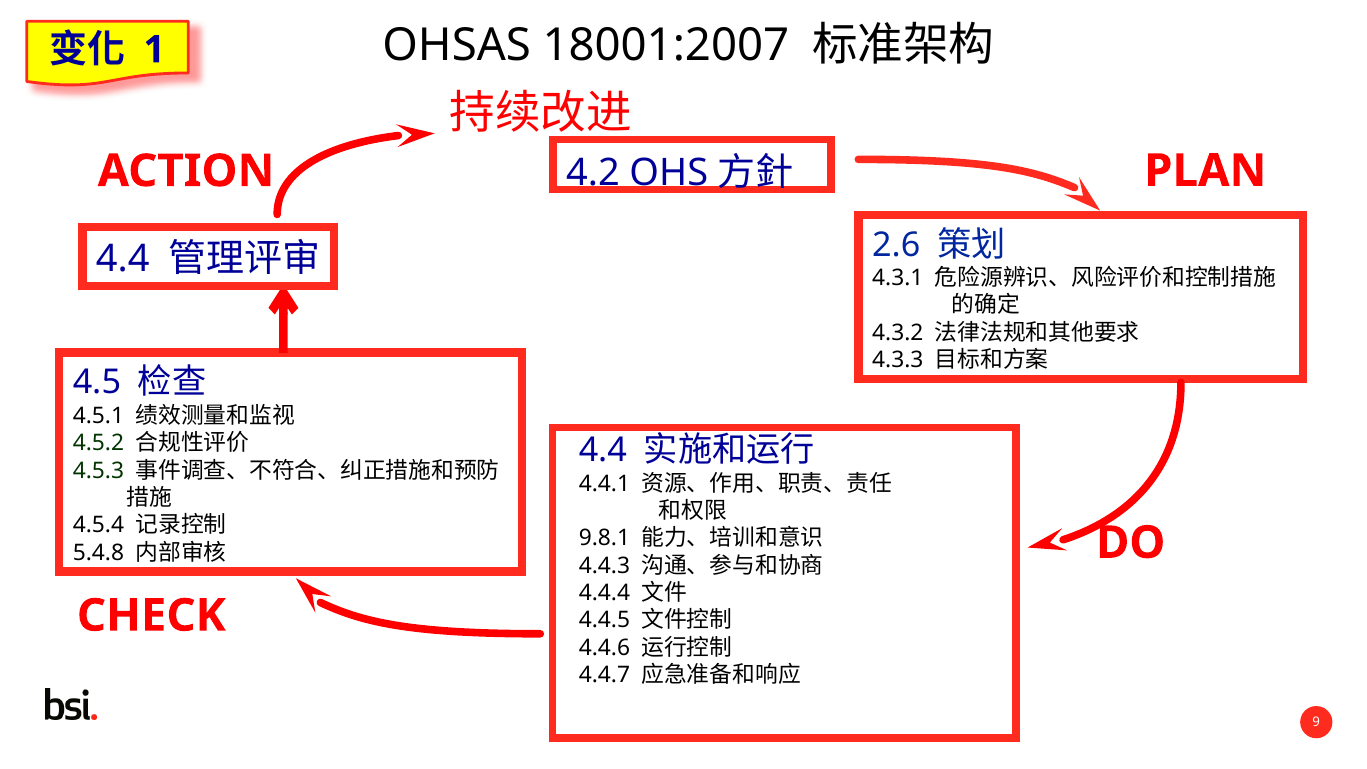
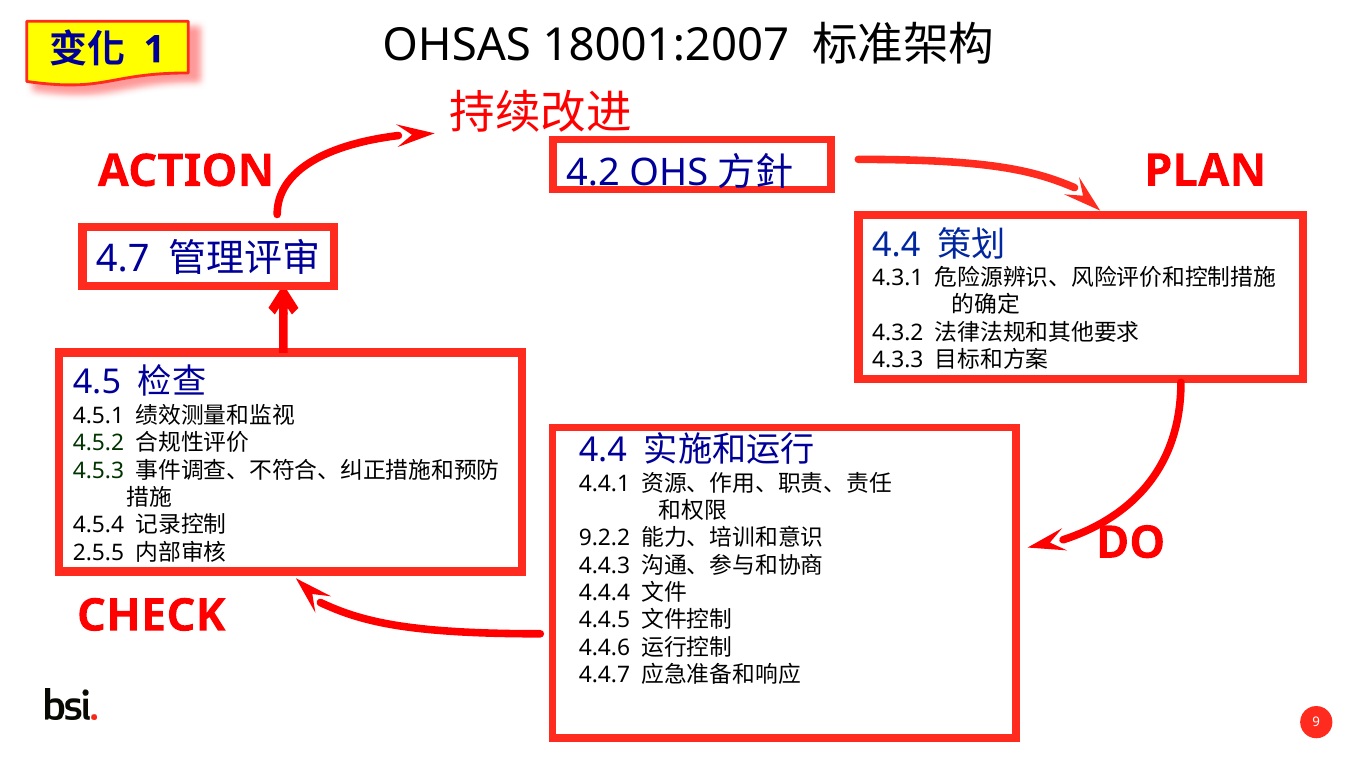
2.6: 2.6 -> 4.4 (896, 245)
4.4: 4.4 -> 4.7 (123, 259)
9.8.1: 9.8.1 -> 9.2.2 (604, 539)
5.4.8: 5.4.8 -> 2.5.5 (98, 553)
